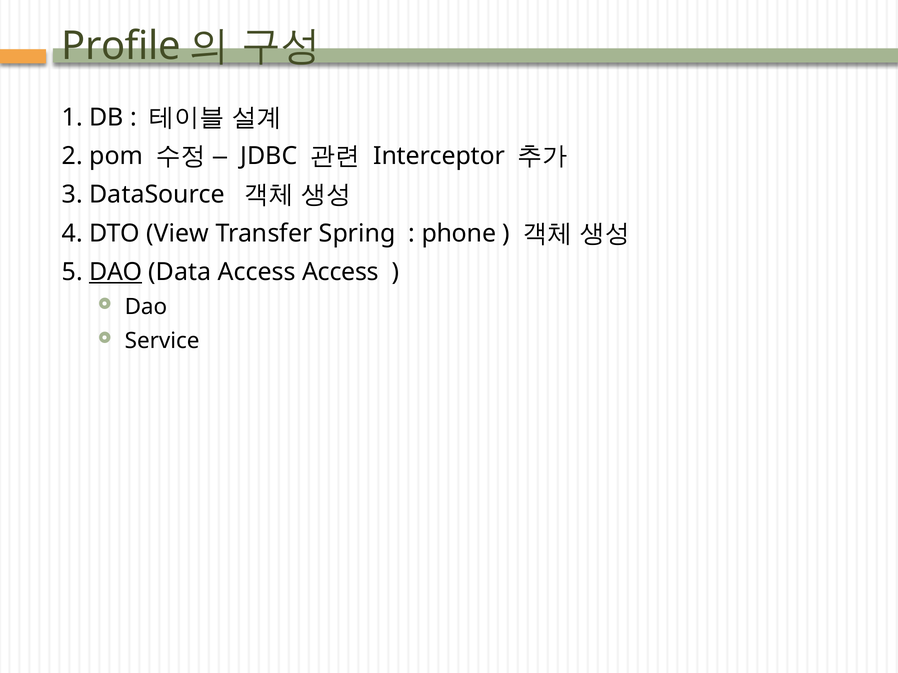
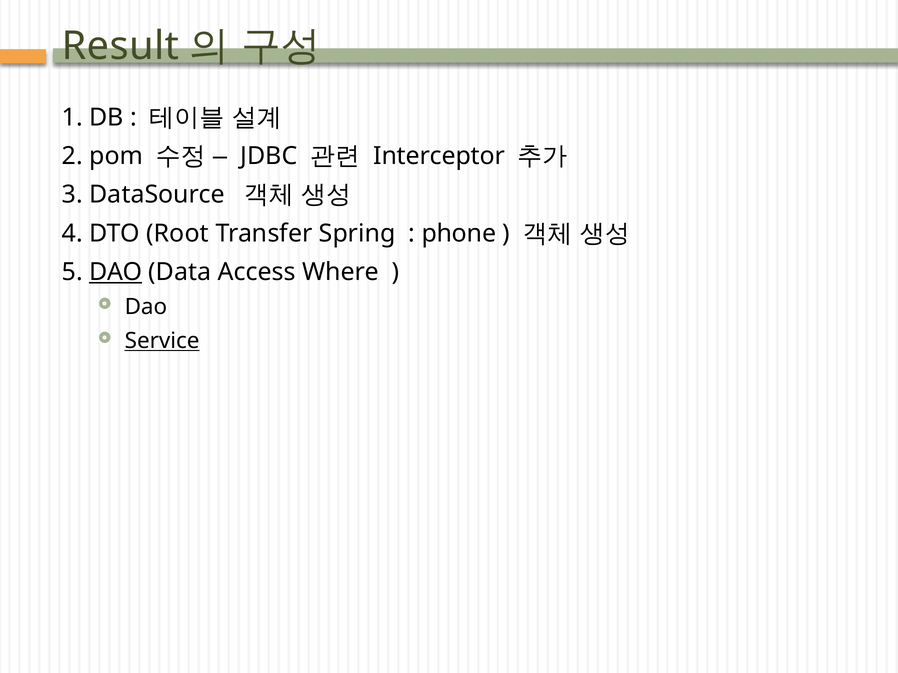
Profile: Profile -> Result (121, 46)
View: View -> Root (177, 233)
Access Access: Access -> Where (340, 272)
Service underline: none -> present (162, 341)
